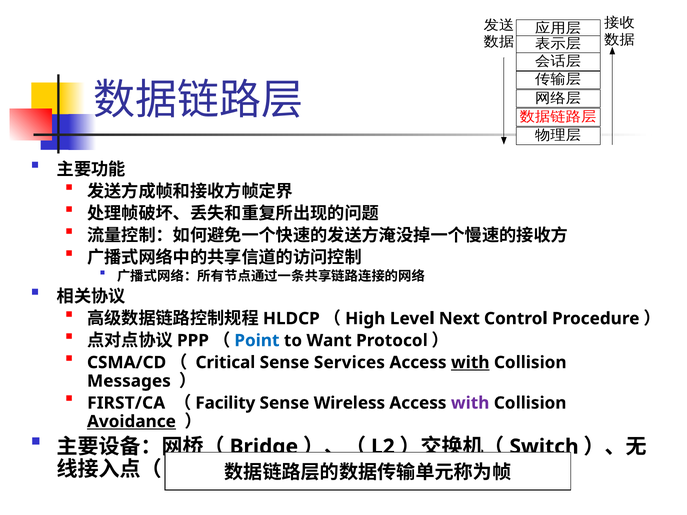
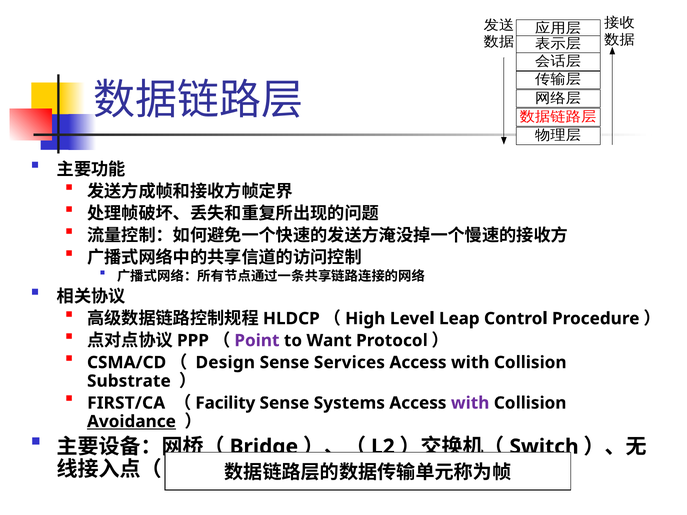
Next: Next -> Leap (459, 319)
Point colour: blue -> purple (257, 341)
Critical: Critical -> Design (225, 363)
with underline: present -> none (470, 363)
Messages: Messages -> Substrate (129, 381)
Wireless: Wireless -> Systems (349, 403)
